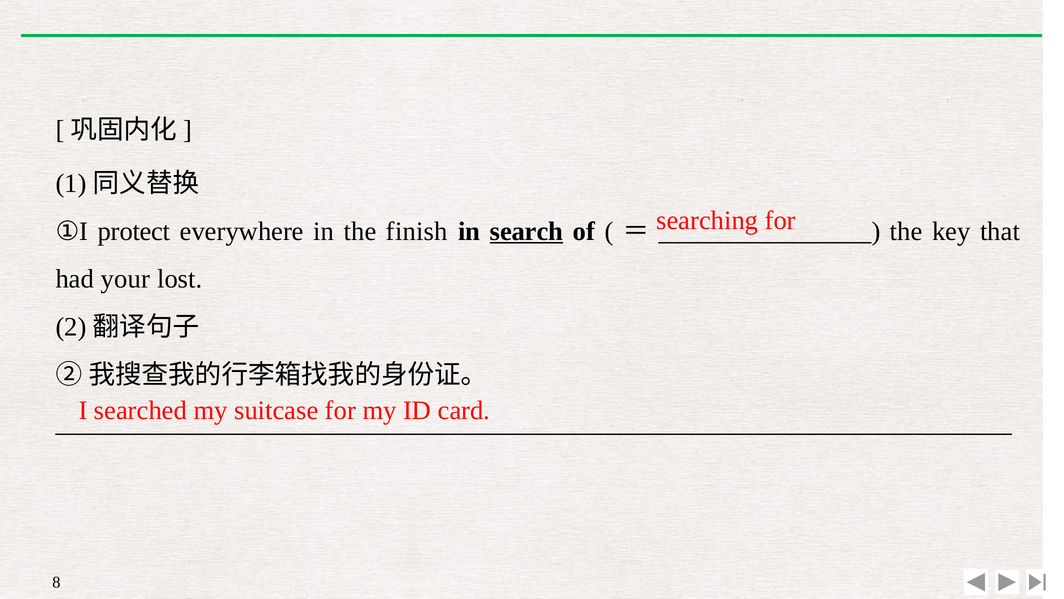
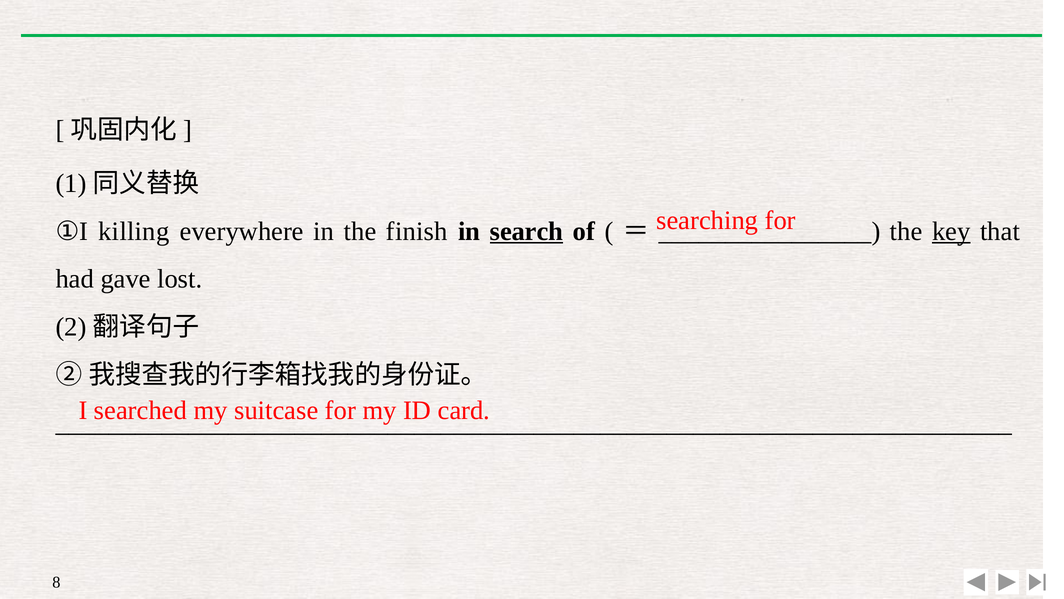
protect: protect -> killing (134, 231)
key underline: none -> present (951, 231)
your: your -> gave (126, 279)
